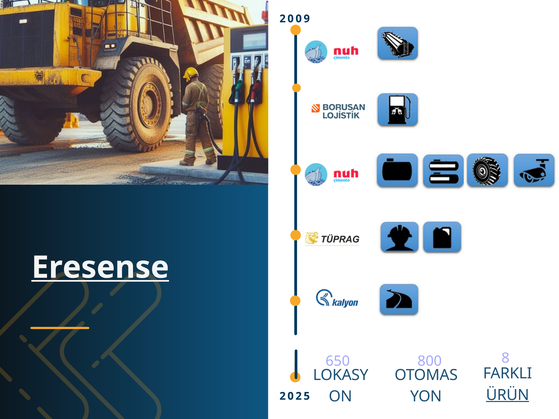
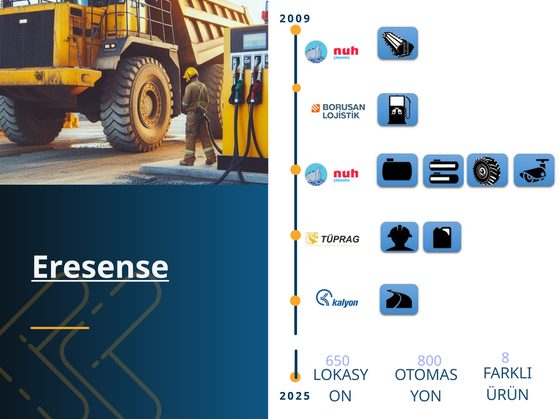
ÜRÜN underline: present -> none (508, 395)
